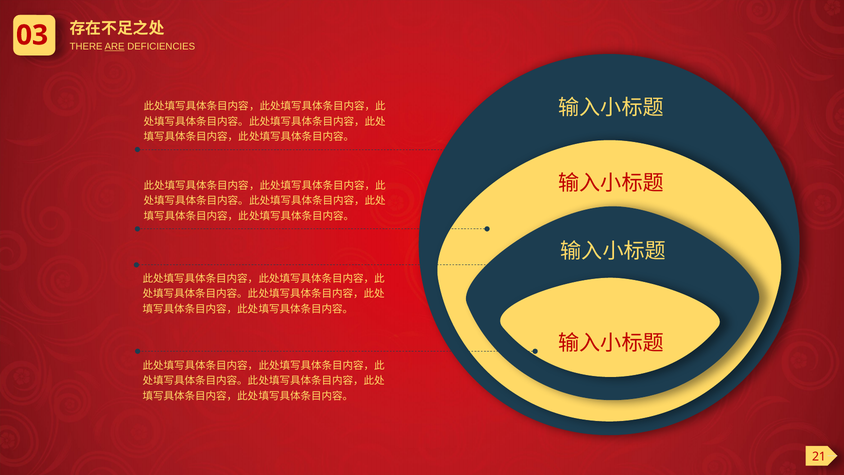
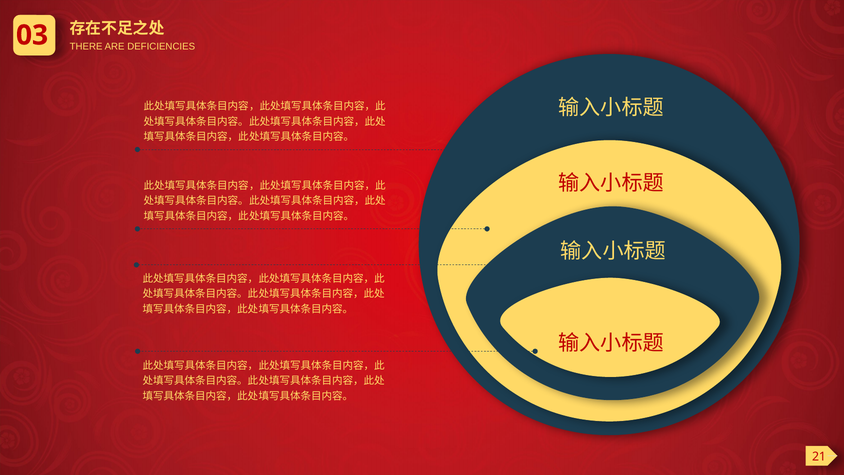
ARE underline: present -> none (115, 47)
